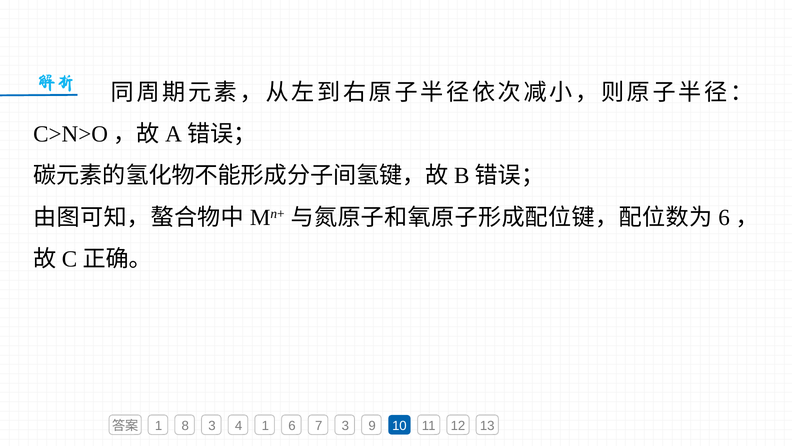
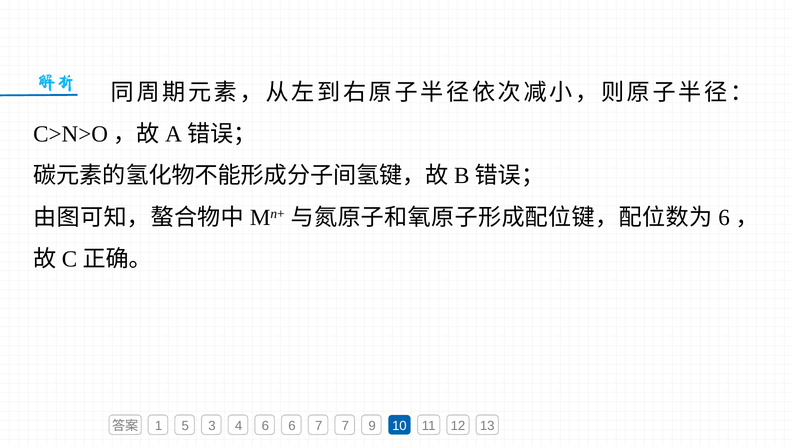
8: 8 -> 5 (185, 425)
4 1: 1 -> 6 (265, 425)
7 3: 3 -> 7 (345, 425)
